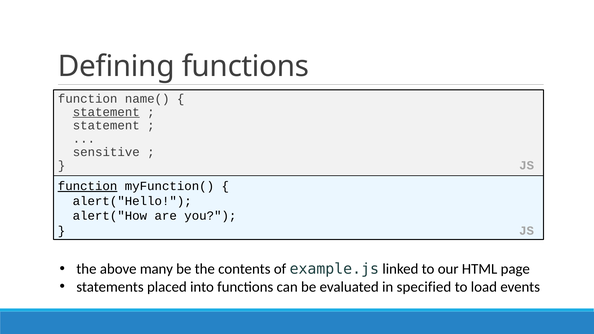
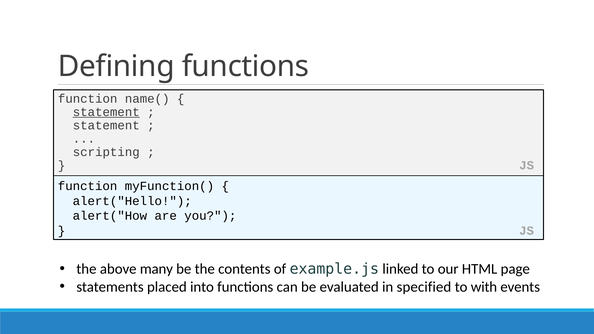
sensitive: sensitive -> scripting (106, 152)
function underline: present -> none (88, 186)
load: load -> with (484, 287)
